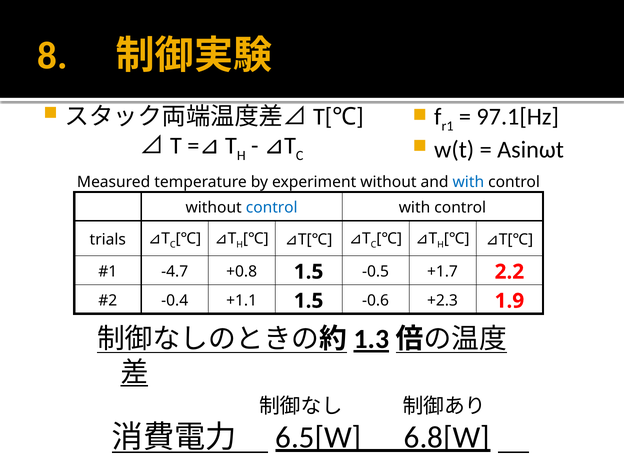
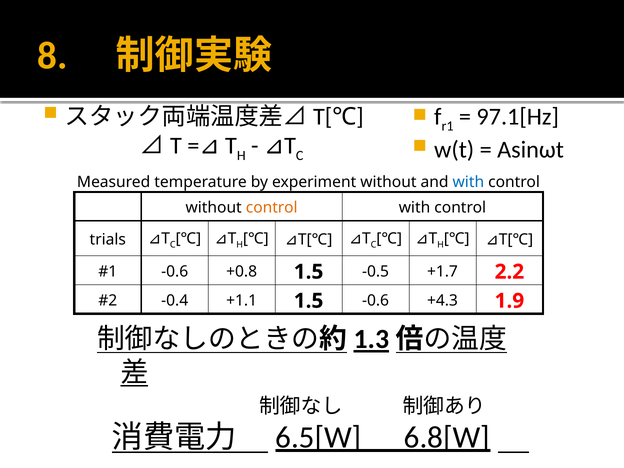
control colour: blue -> orange (272, 208)
-4.7: -4.7 -> -0.6 (175, 271)
+2.3: +2.3 -> +4.3 (442, 301)
